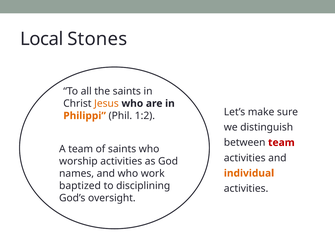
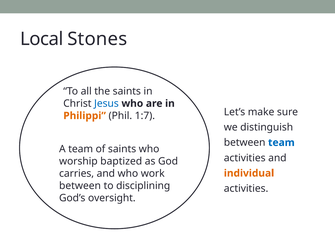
Jesus colour: orange -> blue (106, 104)
1:2: 1:2 -> 1:7 (145, 116)
team colour: red -> blue (281, 143)
worship activities: activities -> baptized (121, 161)
names: names -> carries (77, 174)
baptized: baptized -> between (80, 186)
